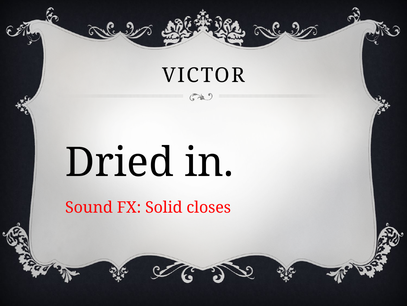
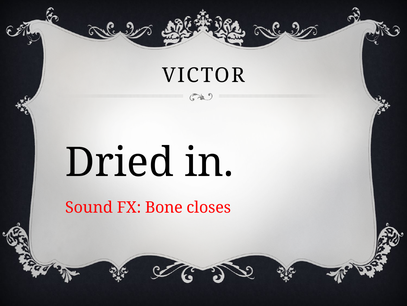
Solid: Solid -> Bone (164, 207)
